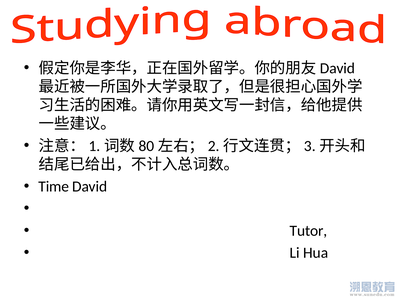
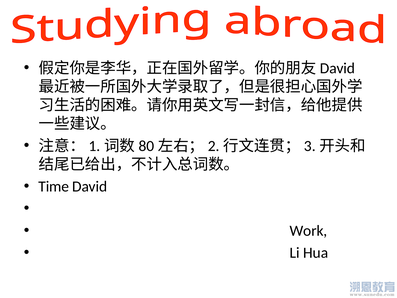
Tutor: Tutor -> Work (308, 231)
